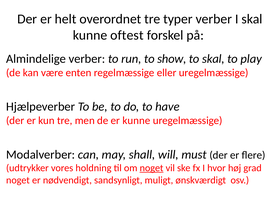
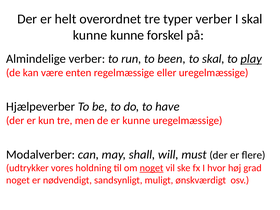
kunne oftest: oftest -> kunne (127, 35)
show: show -> been (172, 59)
play underline: none -> present (251, 59)
